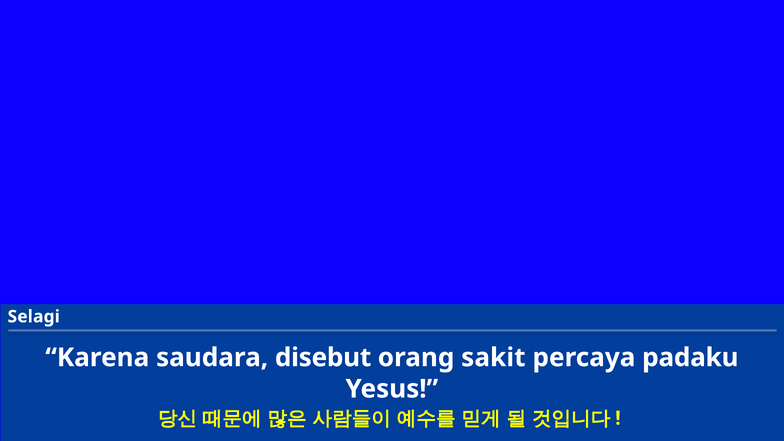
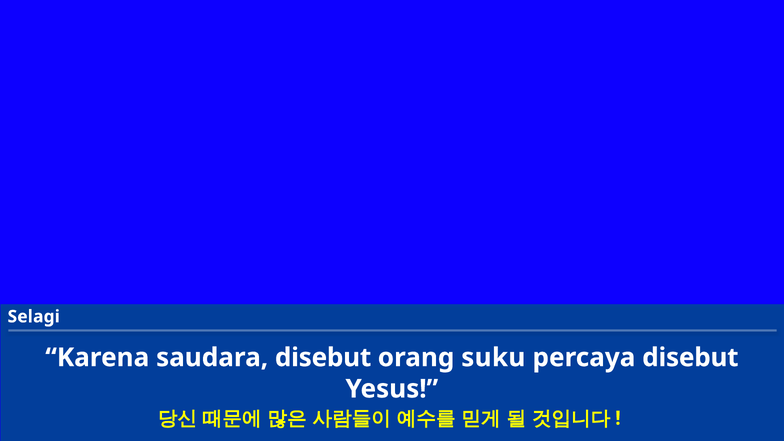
sakit: sakit -> suku (493, 358)
percaya padaku: padaku -> disebut (690, 358)
